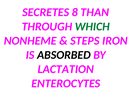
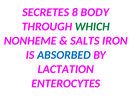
THAN: THAN -> BODY (95, 12)
STEPS: STEPS -> SALTS (85, 41)
ABSORBED colour: black -> blue (64, 55)
